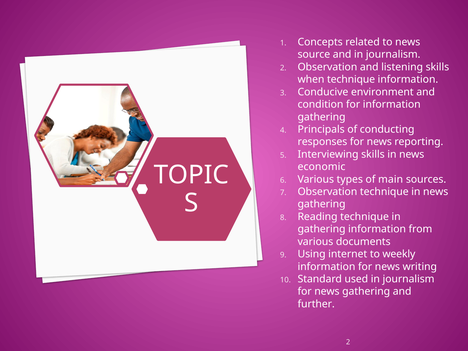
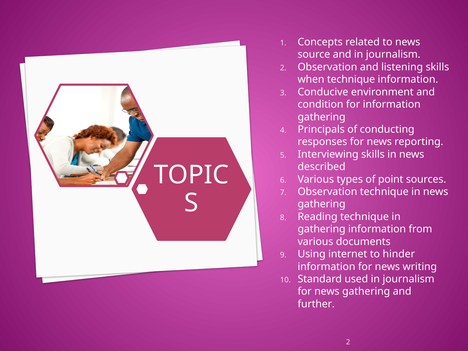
economic: economic -> described (322, 167)
main: main -> point (391, 179)
weekly: weekly -> hinder (399, 254)
